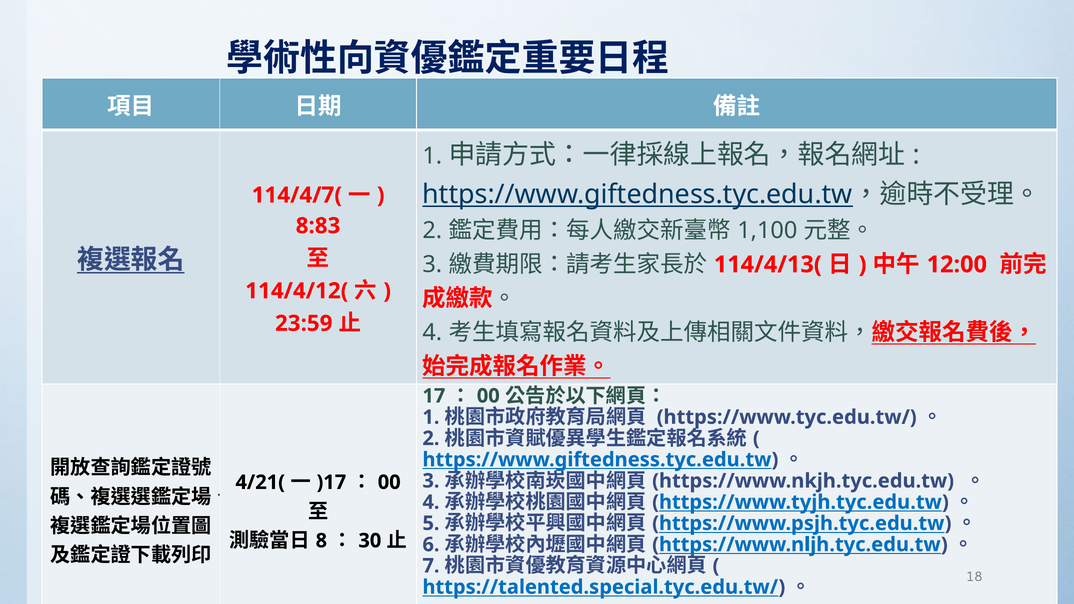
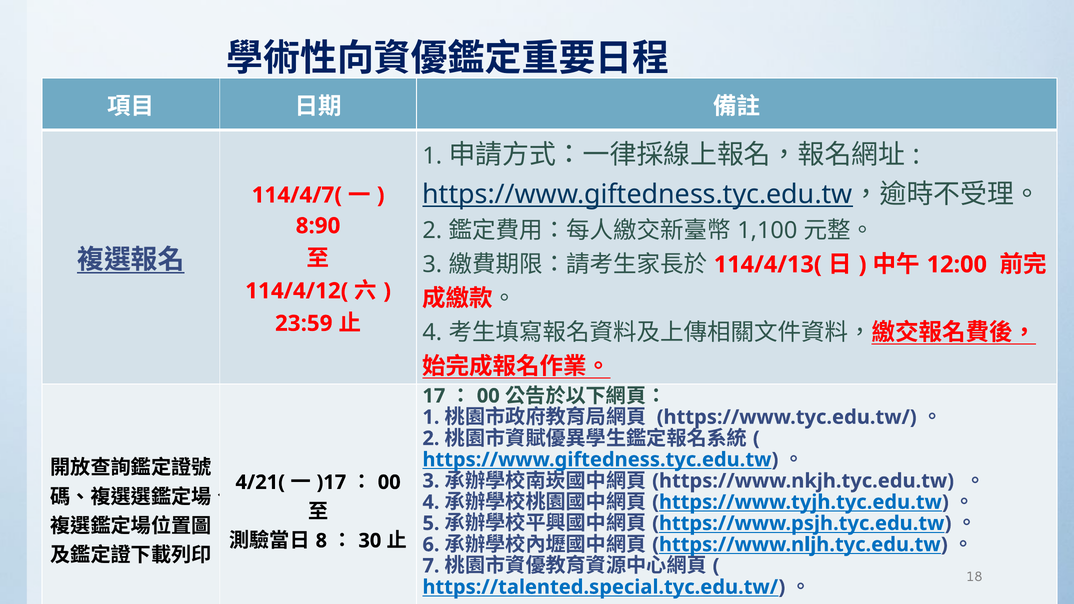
8:83: 8:83 -> 8:90 (318, 226)
